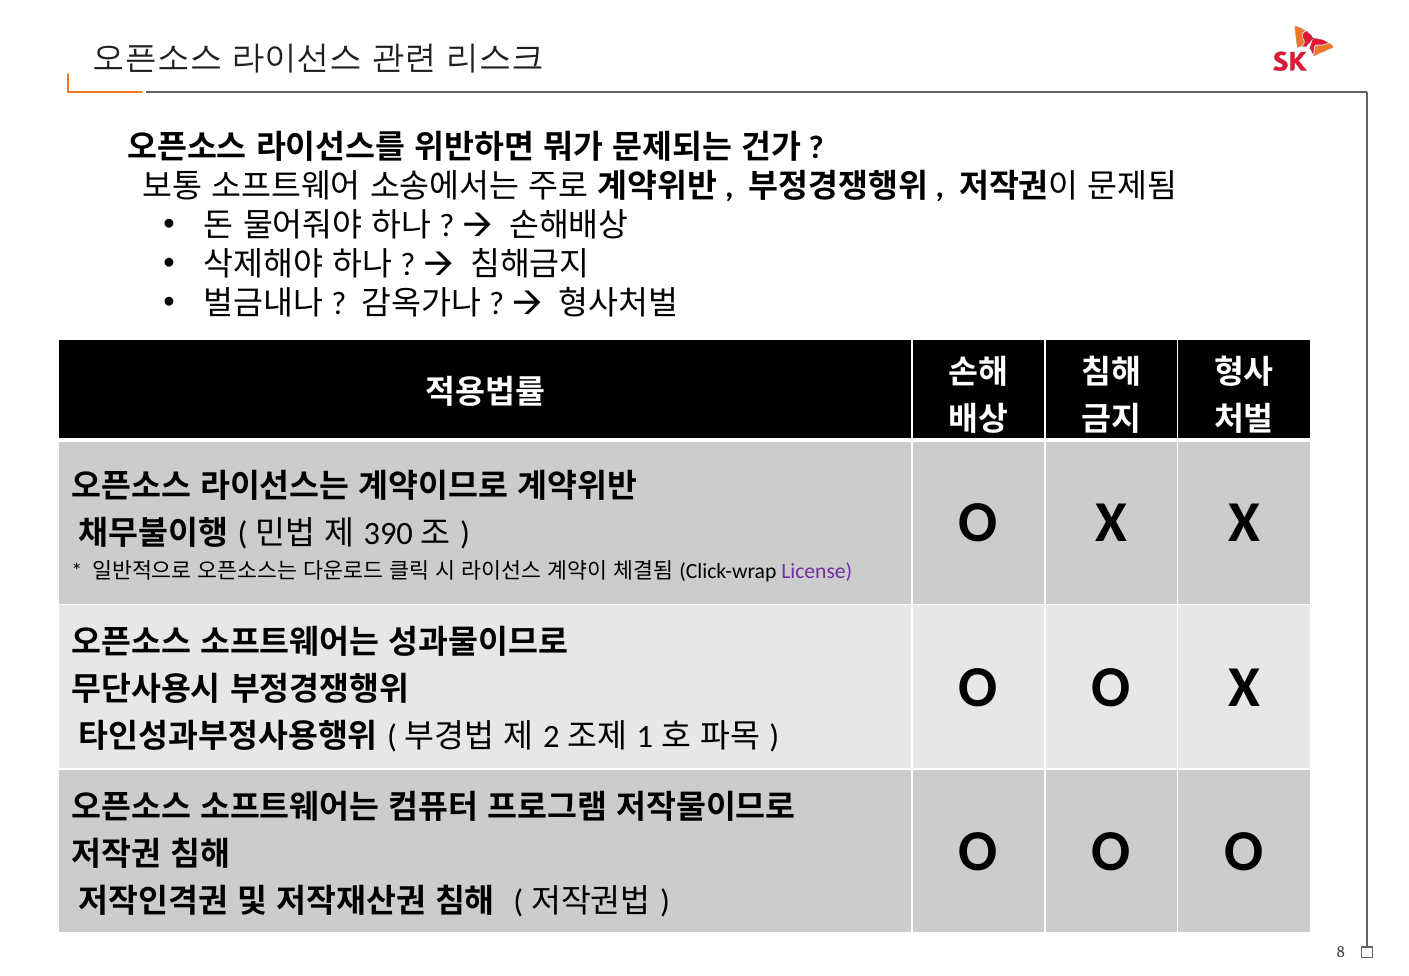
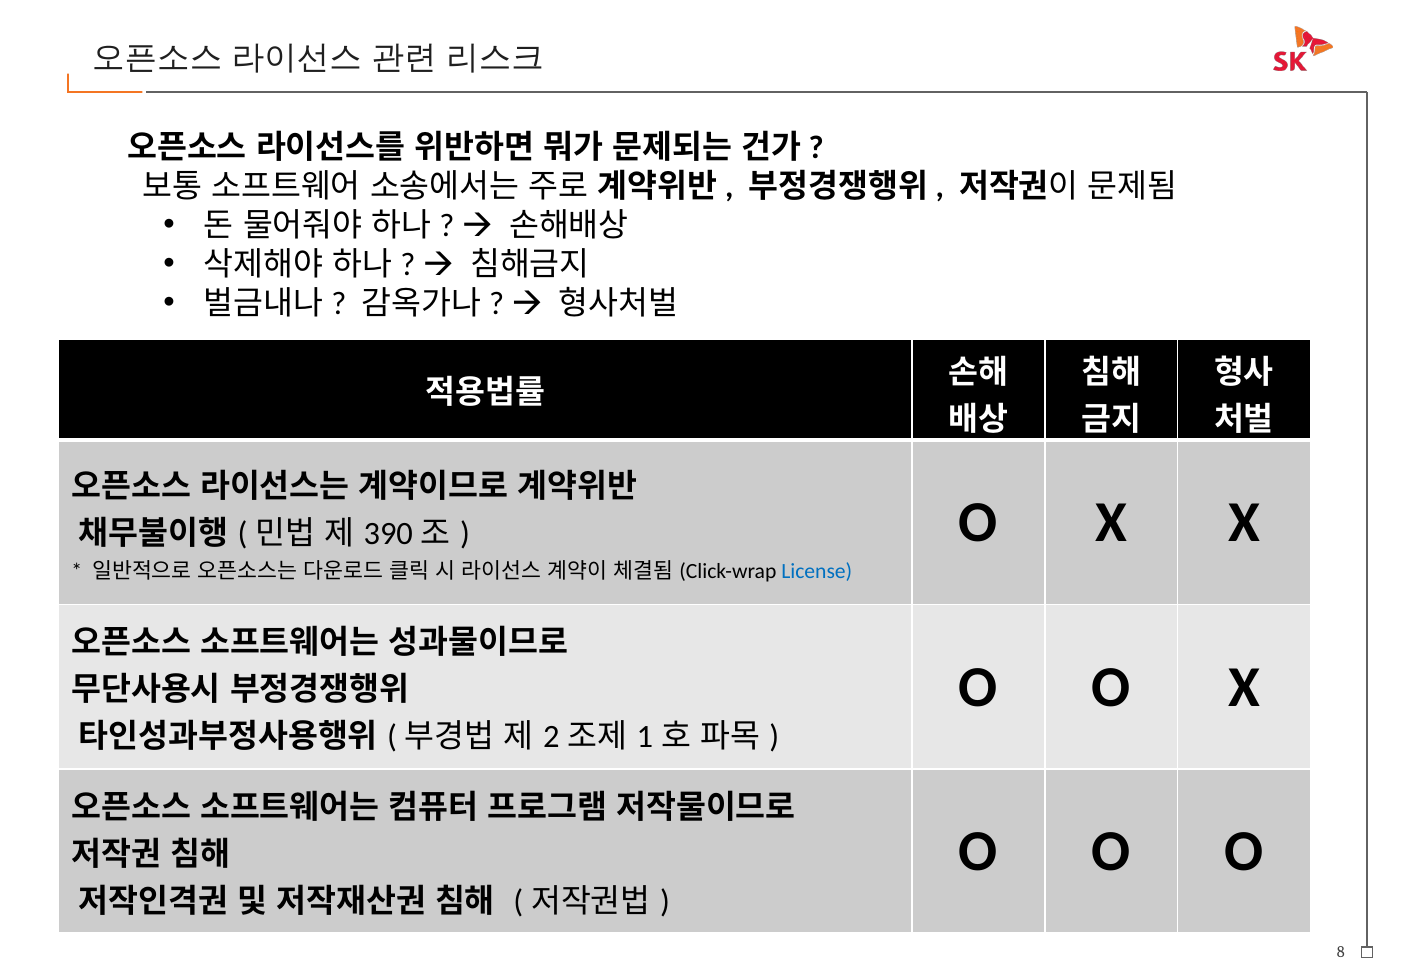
License colour: purple -> blue (817, 571)
